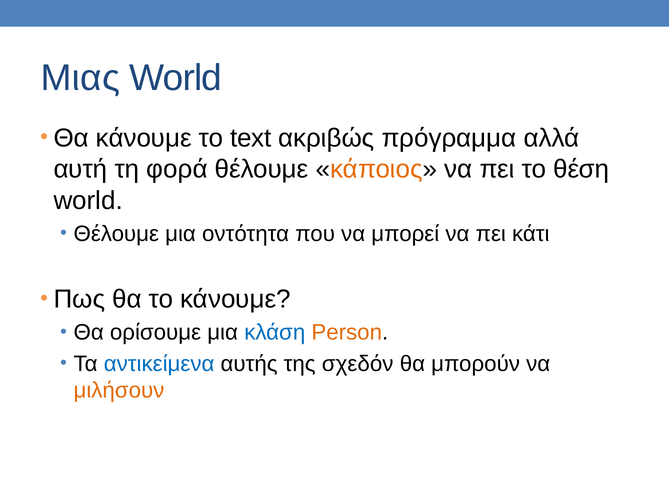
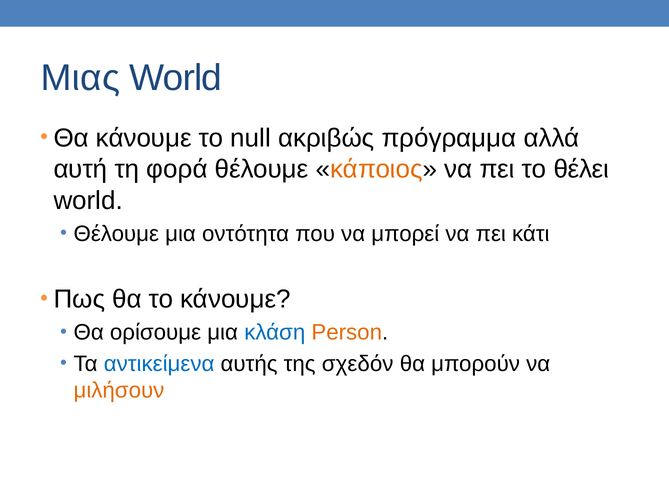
text: text -> null (251, 138)
θέση: θέση -> θέλει (581, 169)
